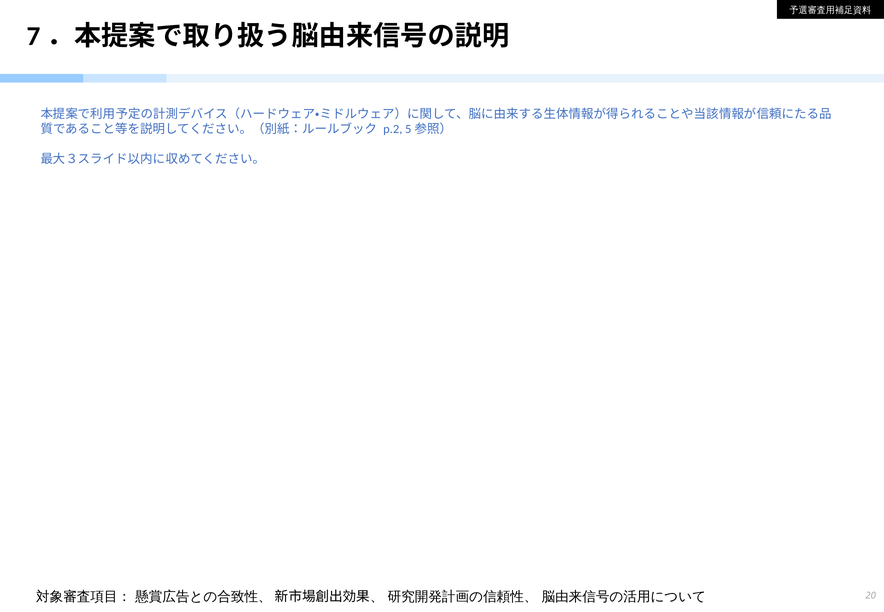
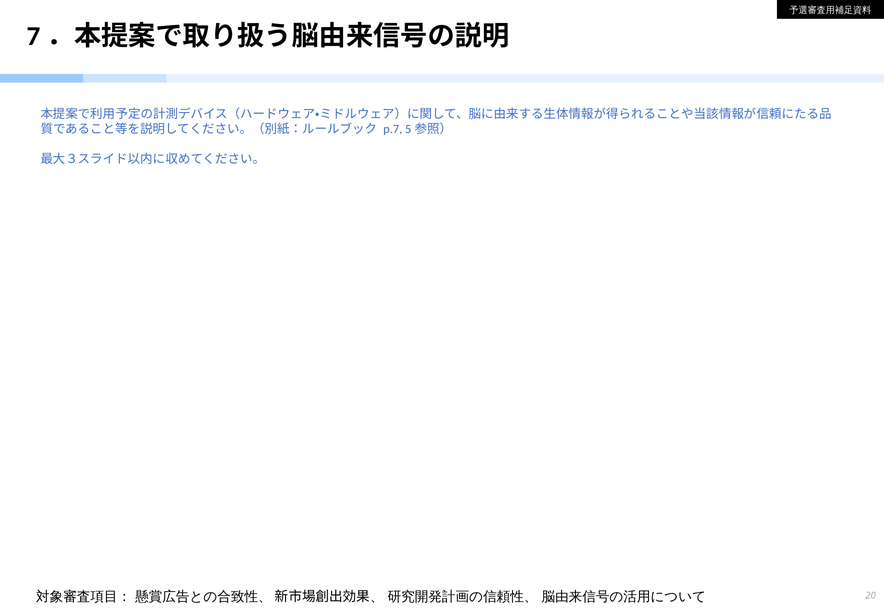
p.2: p.2 -> p.7 (393, 129)
